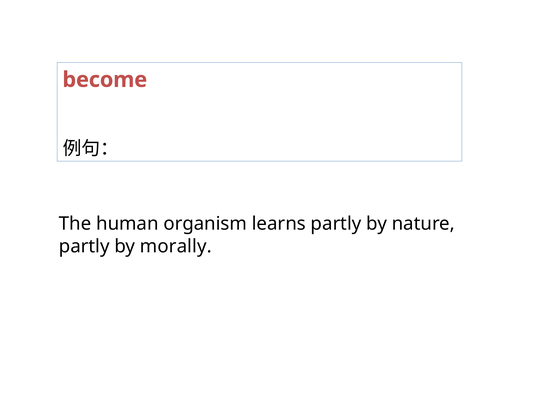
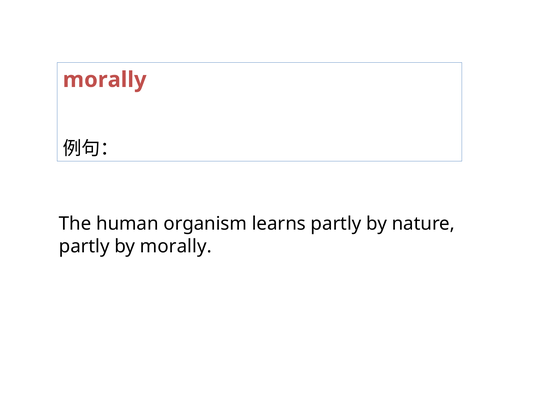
become: become -> morally (105, 80)
